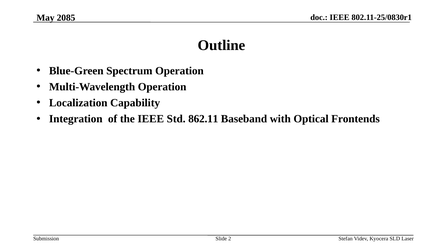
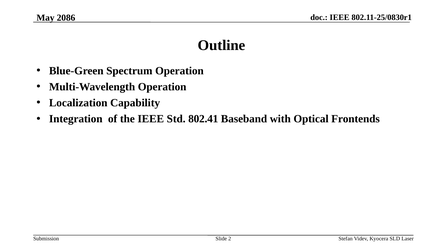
2085: 2085 -> 2086 (66, 18)
862.11: 862.11 -> 802.41 (203, 119)
